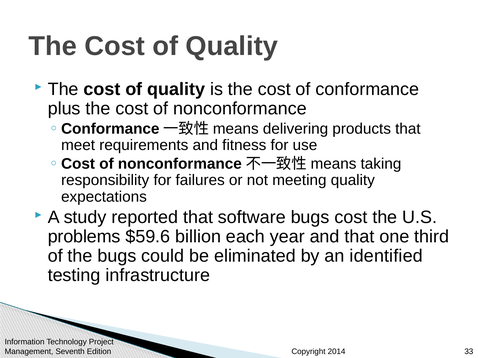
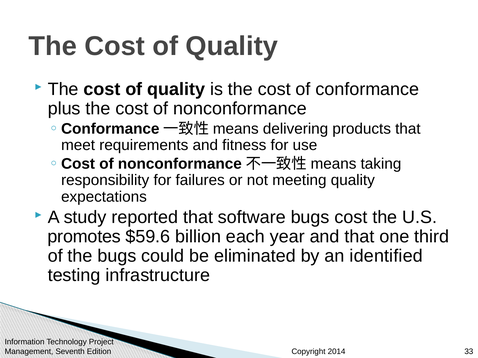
problems: problems -> promotes (84, 237)
